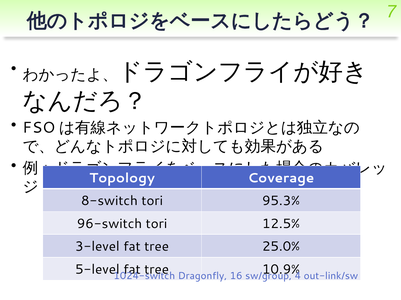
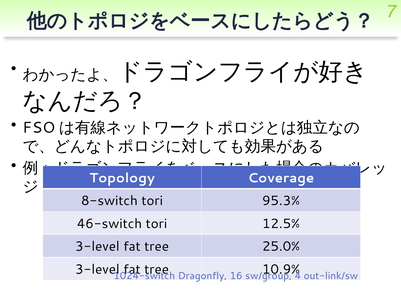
96-switch: 96-switch -> 46-switch (109, 224)
5-level: 5-level -> 3-level (97, 270)
